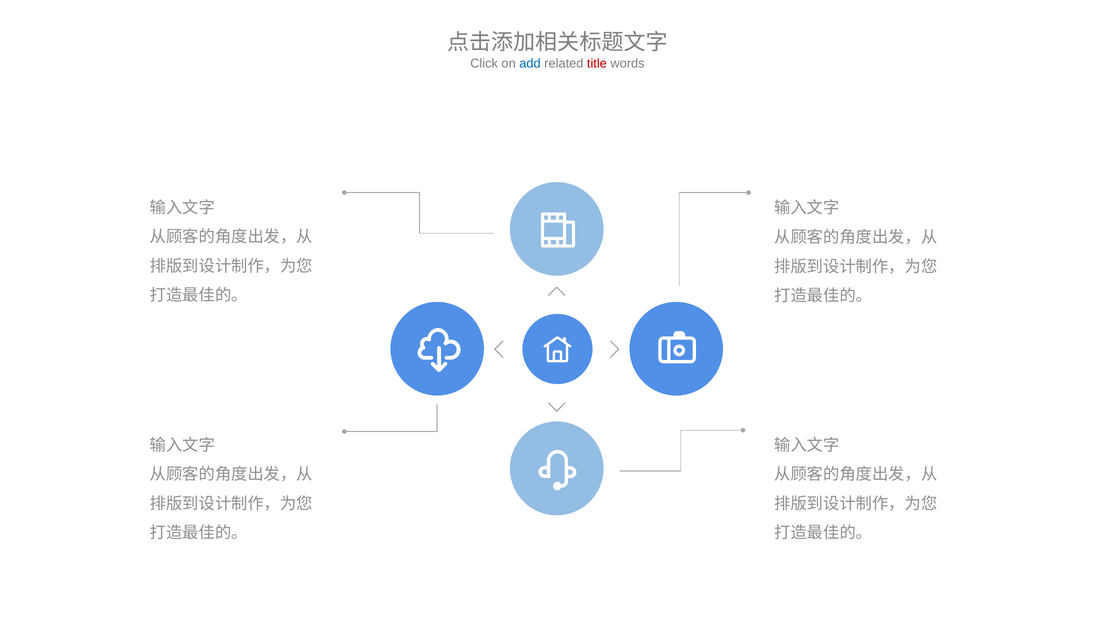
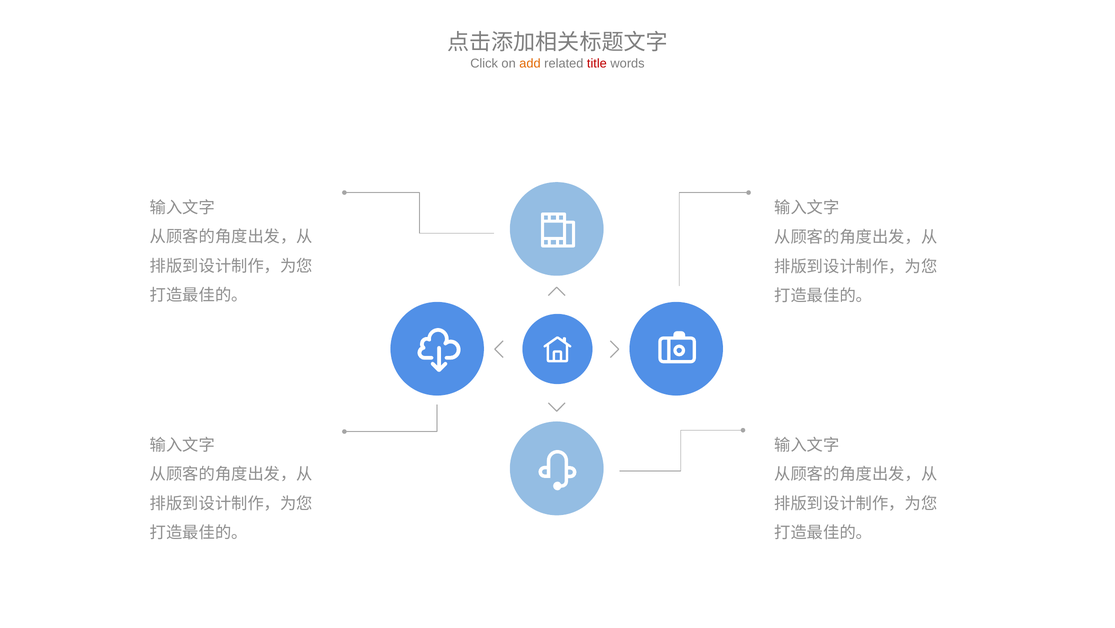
add colour: blue -> orange (530, 63)
